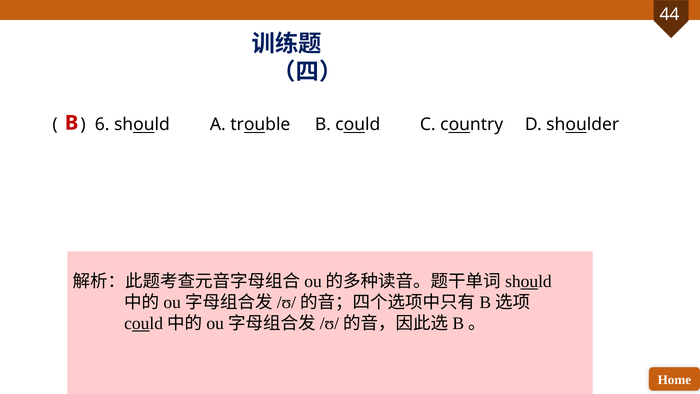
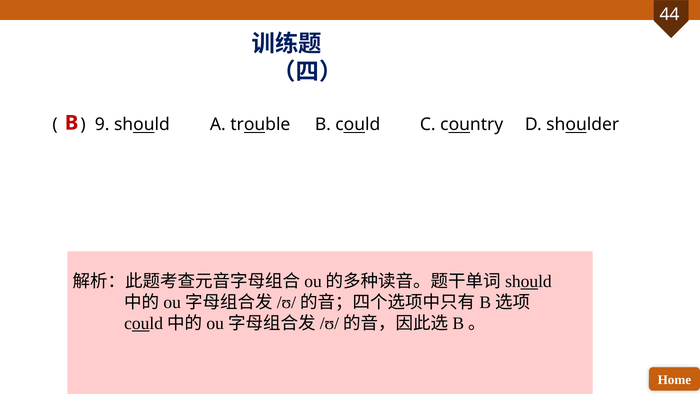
6: 6 -> 9 (102, 124)
